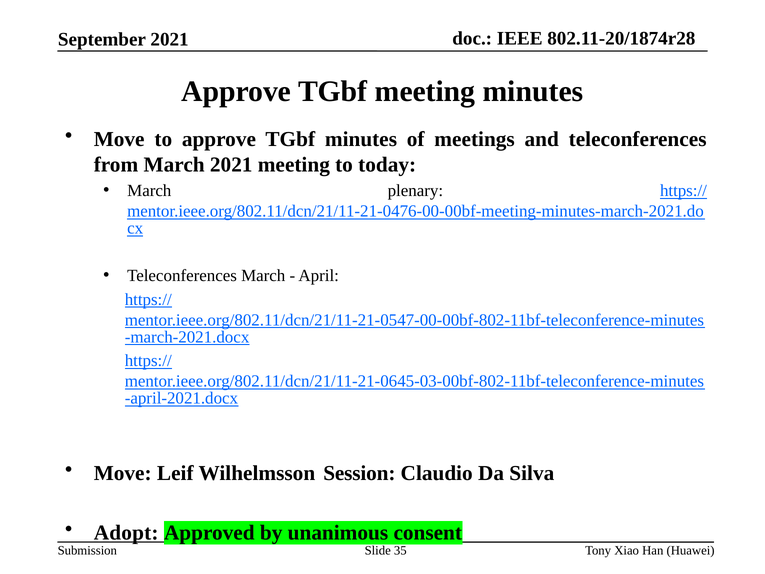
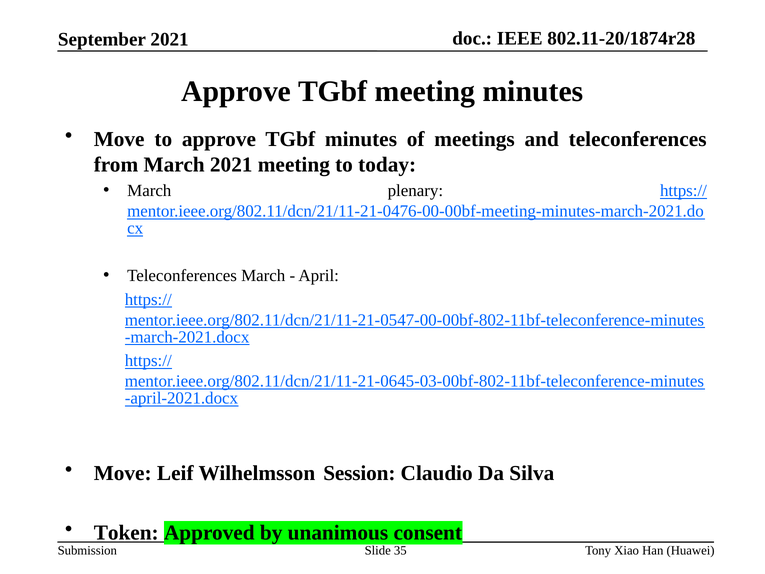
Adopt: Adopt -> Token (126, 533)
